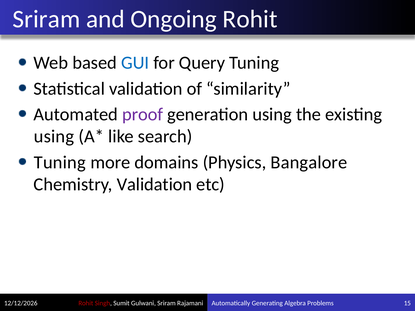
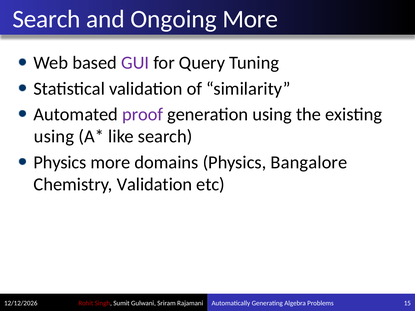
Sriram: Sriram -> Search (46, 19)
Ongoing Rohit: Rohit -> More (250, 19)
GUI colour: blue -> purple (135, 63)
Tuning: Tuning -> Physics (60, 162)
